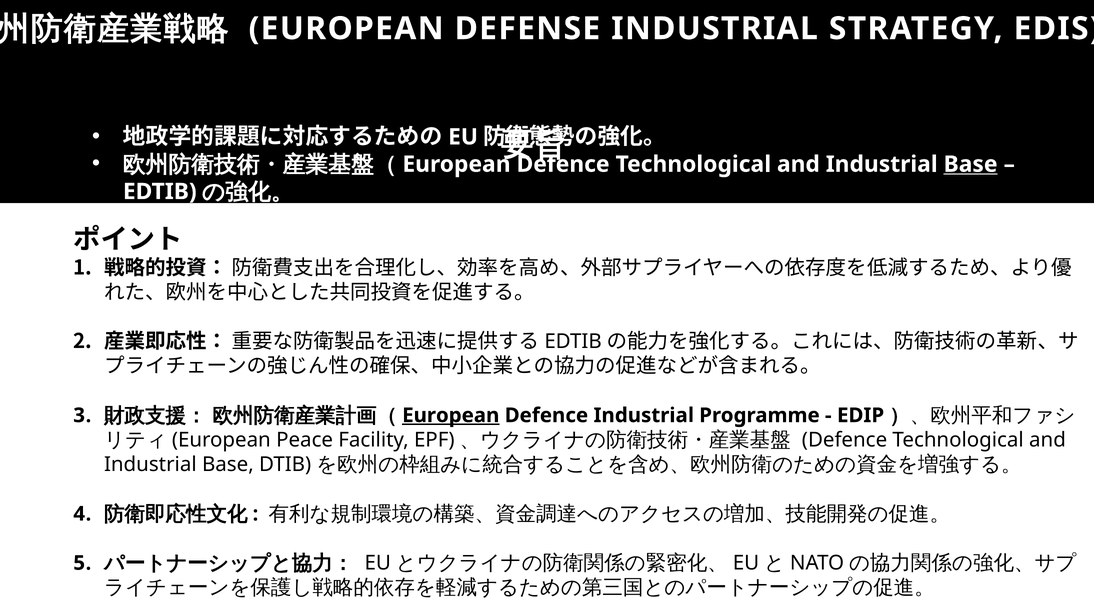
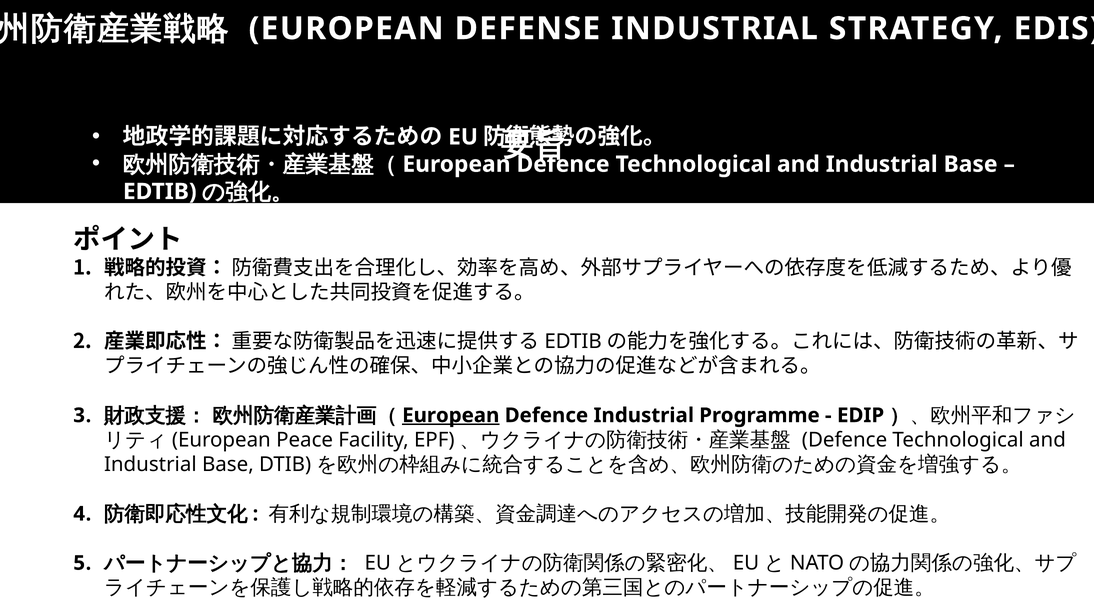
Base underline: present -> none (971, 164)
